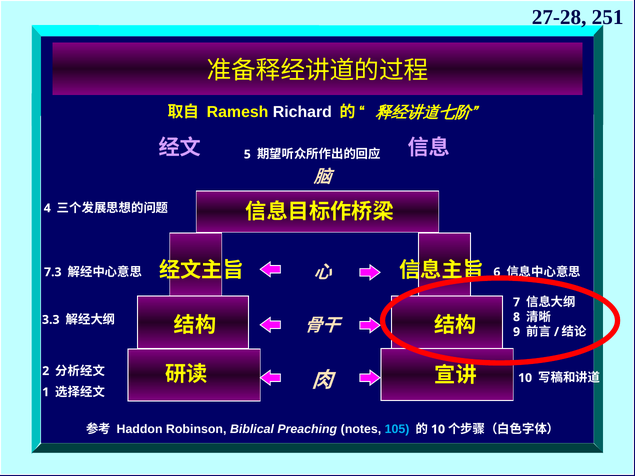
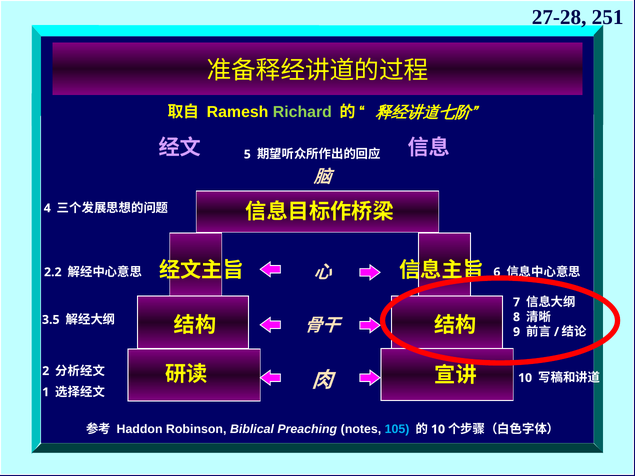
Richard colour: white -> light green (302, 112)
7.3: 7.3 -> 2.2 (53, 272)
3.3: 3.3 -> 3.5 (51, 320)
